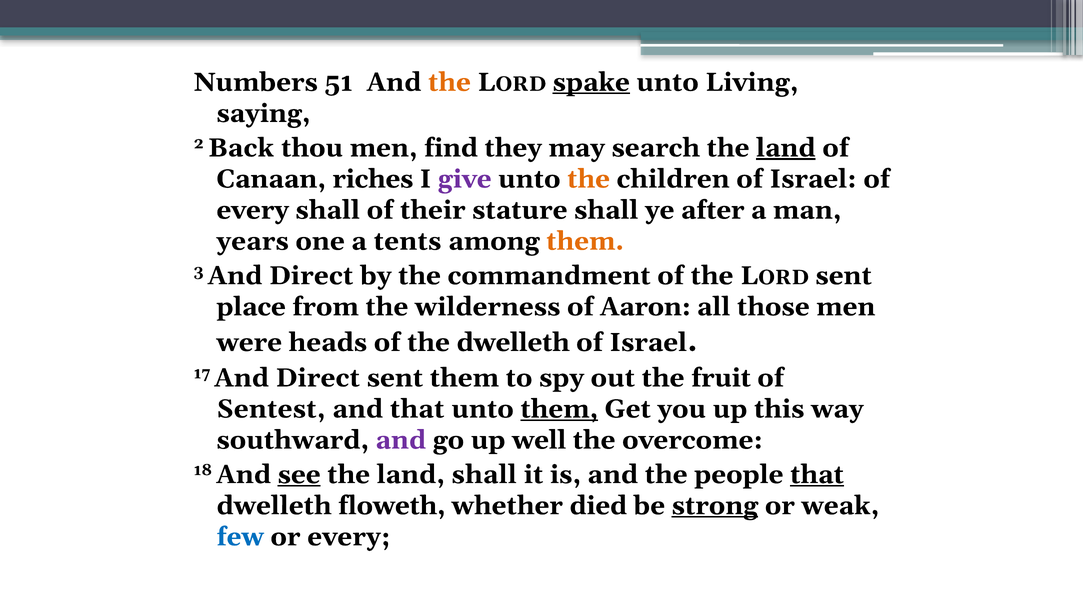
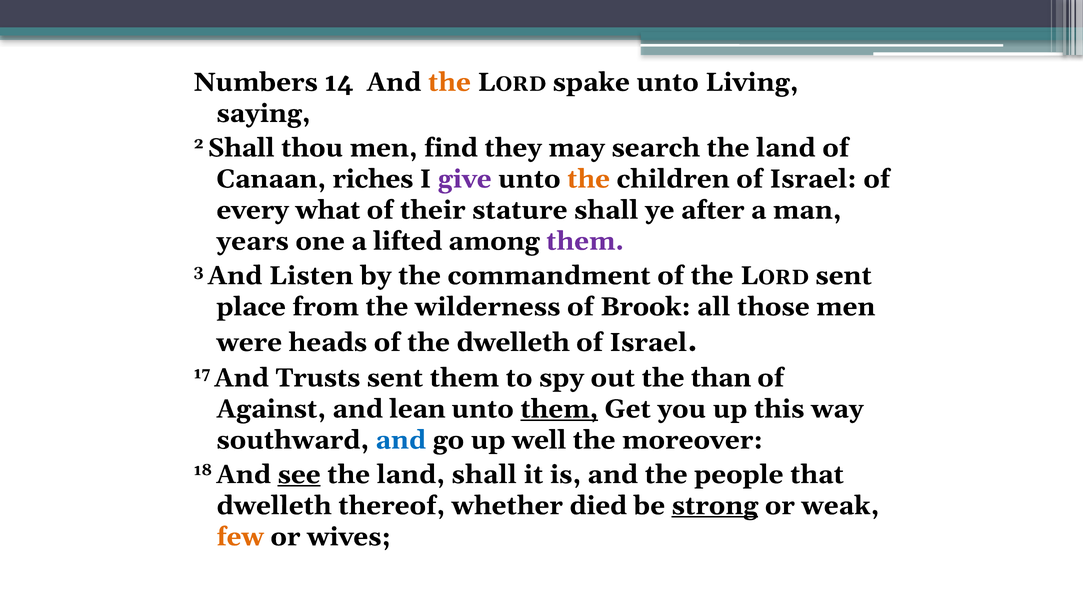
51: 51 -> 14 (339, 82)
spake underline: present -> none (591, 82)
2 Back: Back -> Shall (241, 148)
land underline: present -> none (786, 148)
every shall: shall -> what (328, 210)
tents: tents -> lifted (408, 241)
them colour: orange -> purple (585, 241)
3 And Direct: Direct -> Listen (311, 276)
Aaron: Aaron -> Brook (645, 307)
17 And Direct: Direct -> Trusts (318, 378)
fruit: fruit -> than (721, 378)
Sentest: Sentest -> Against (271, 409)
and that: that -> lean (417, 409)
and colour: purple -> blue (401, 440)
overcome: overcome -> moreover (693, 440)
that underline: present -> none (817, 475)
floweth: floweth -> thereof (392, 506)
few colour: blue -> orange (240, 537)
or every: every -> wives (349, 537)
